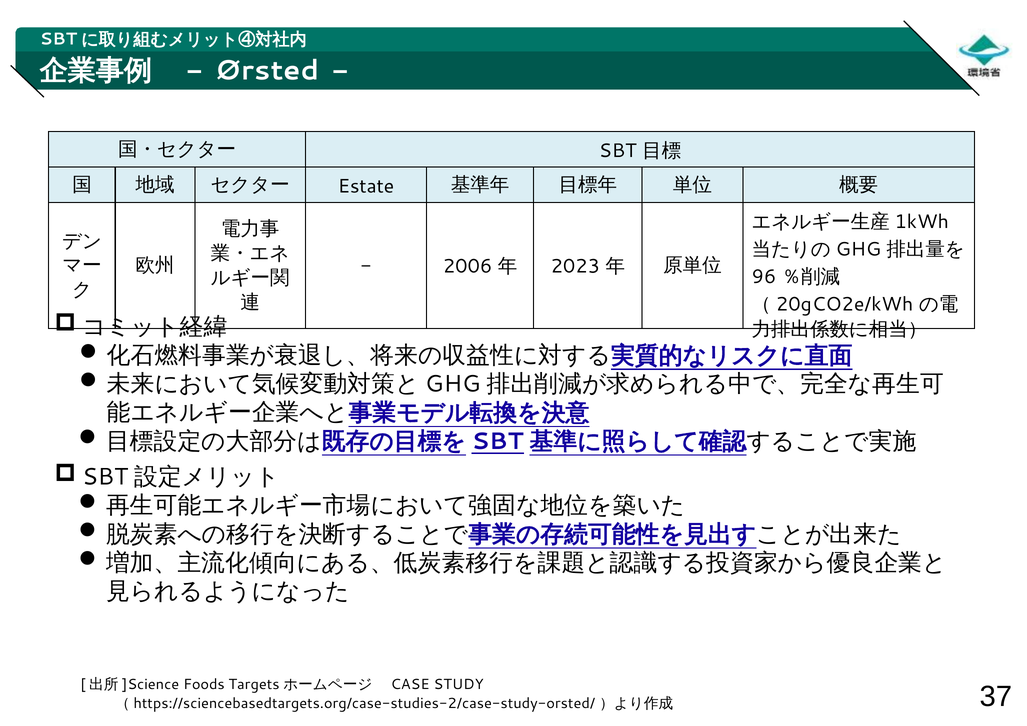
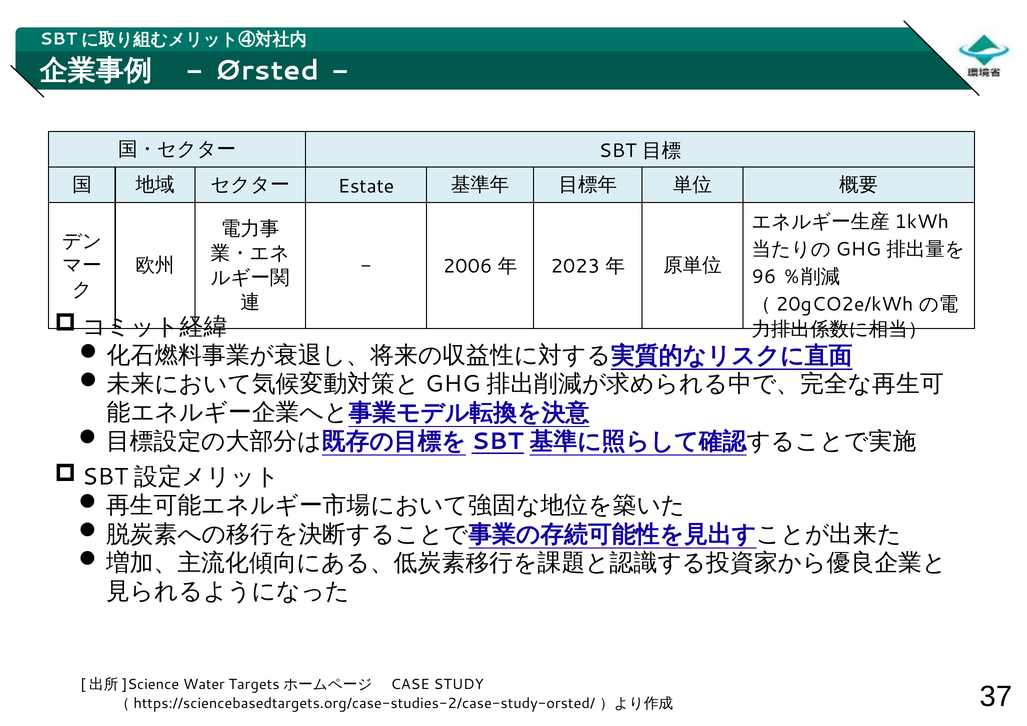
Foods: Foods -> Water (204, 685)
